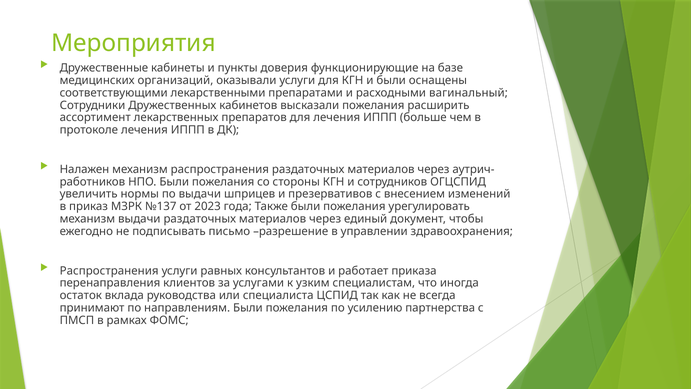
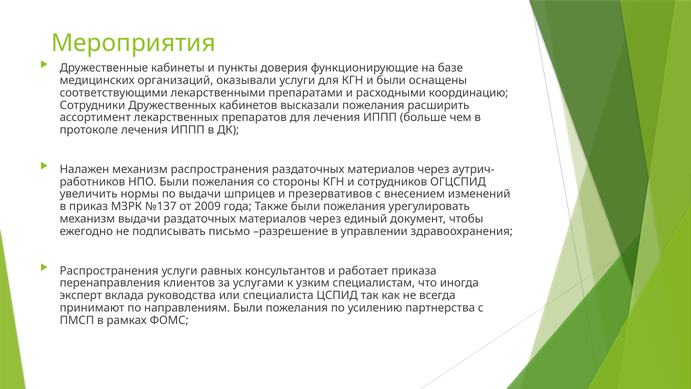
вагинальный: вагинальный -> координацию (469, 93)
2023: 2023 -> 2009 (208, 206)
остаток: остаток -> эксперт (81, 295)
